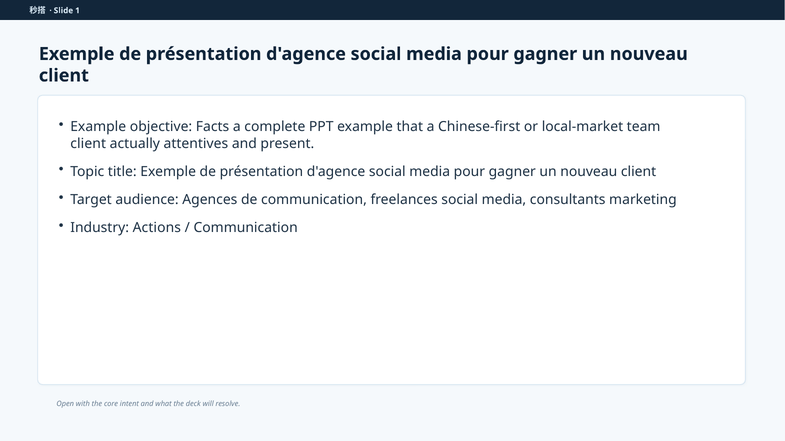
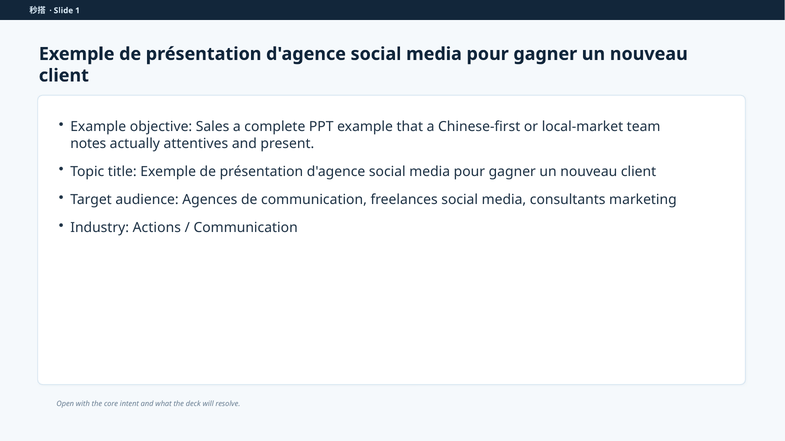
Facts: Facts -> Sales (213, 127)
client: client -> notes (88, 144)
